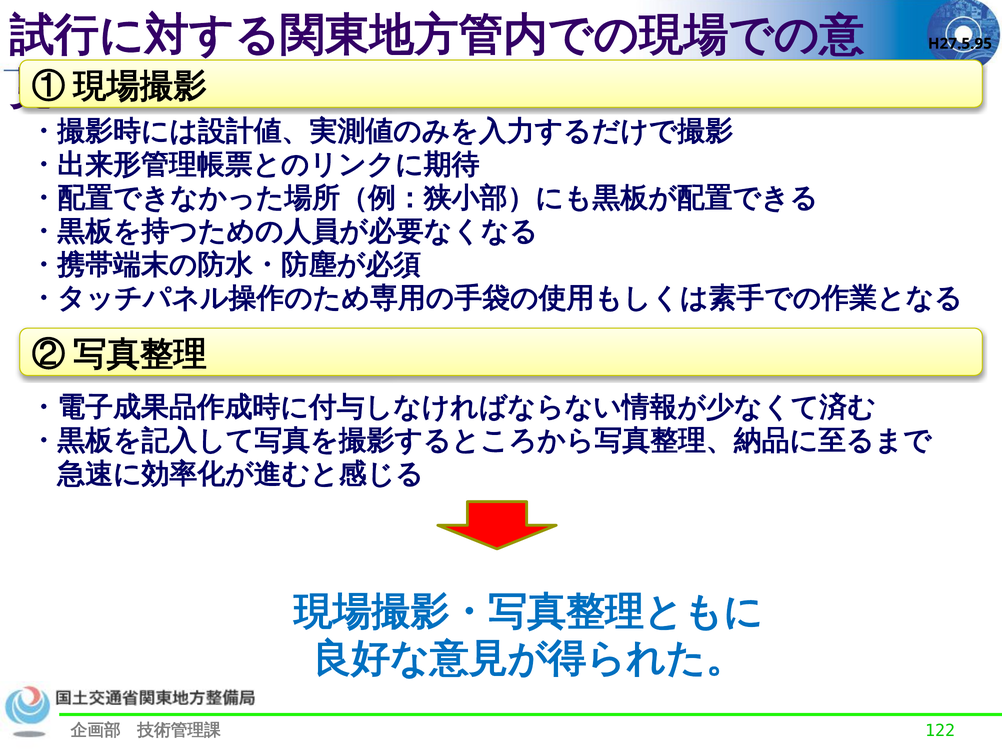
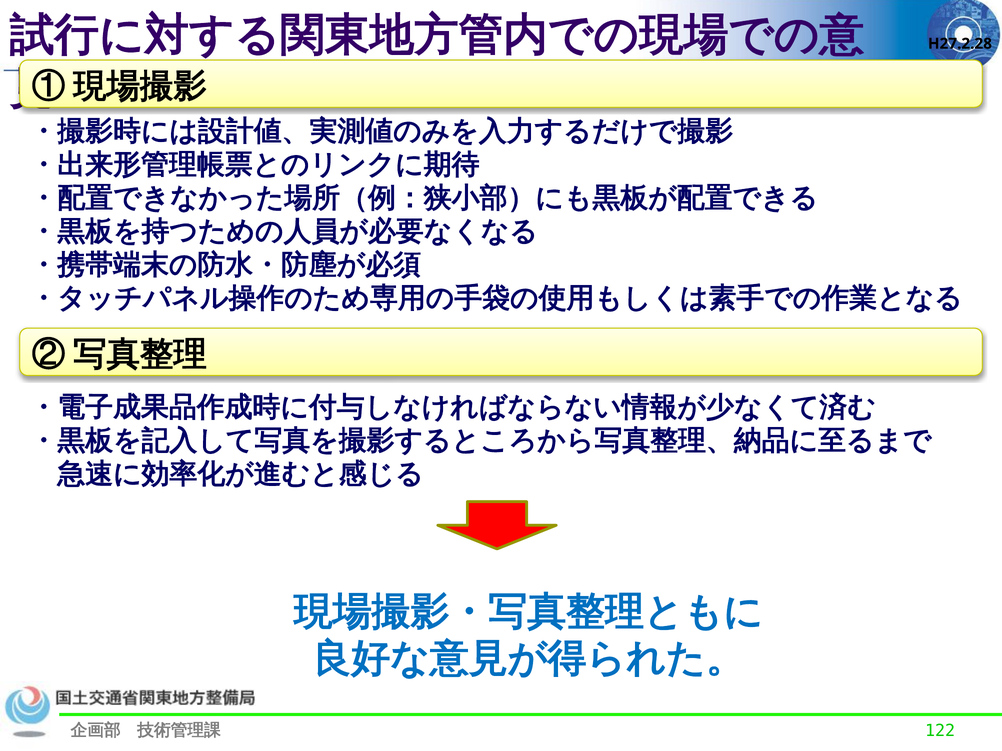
H27.5.95: H27.5.95 -> H27.2.28 (960, 44)
